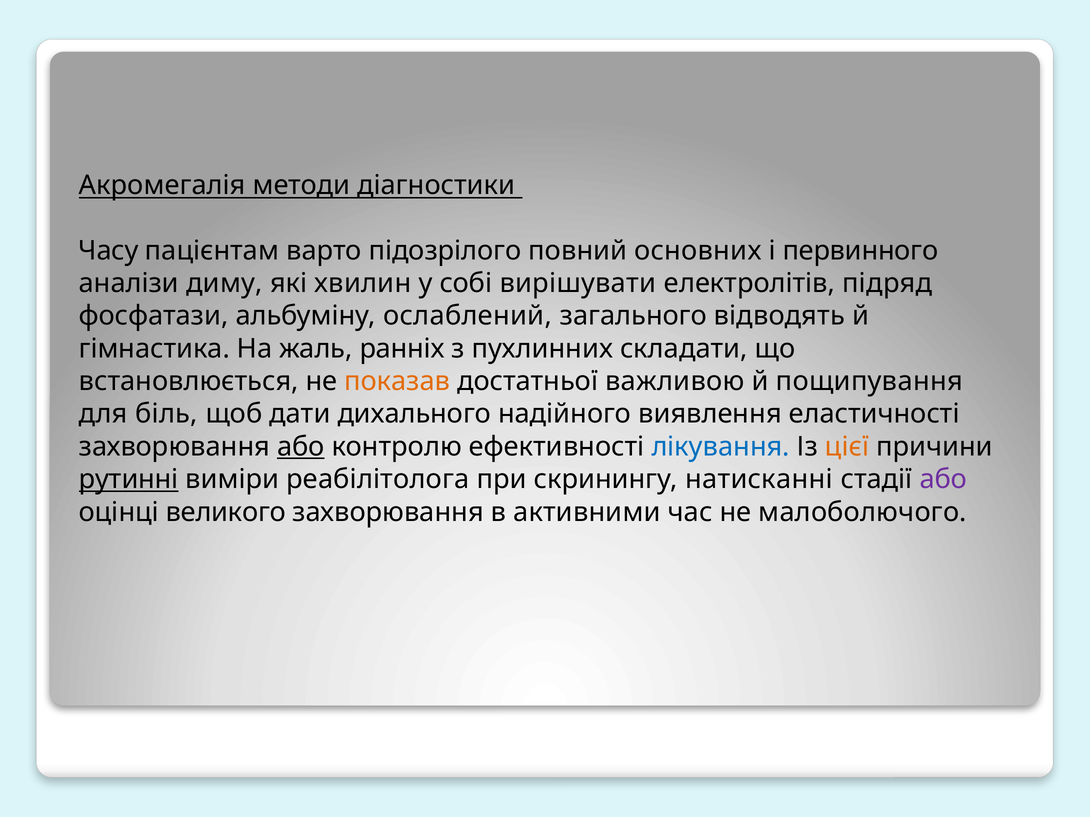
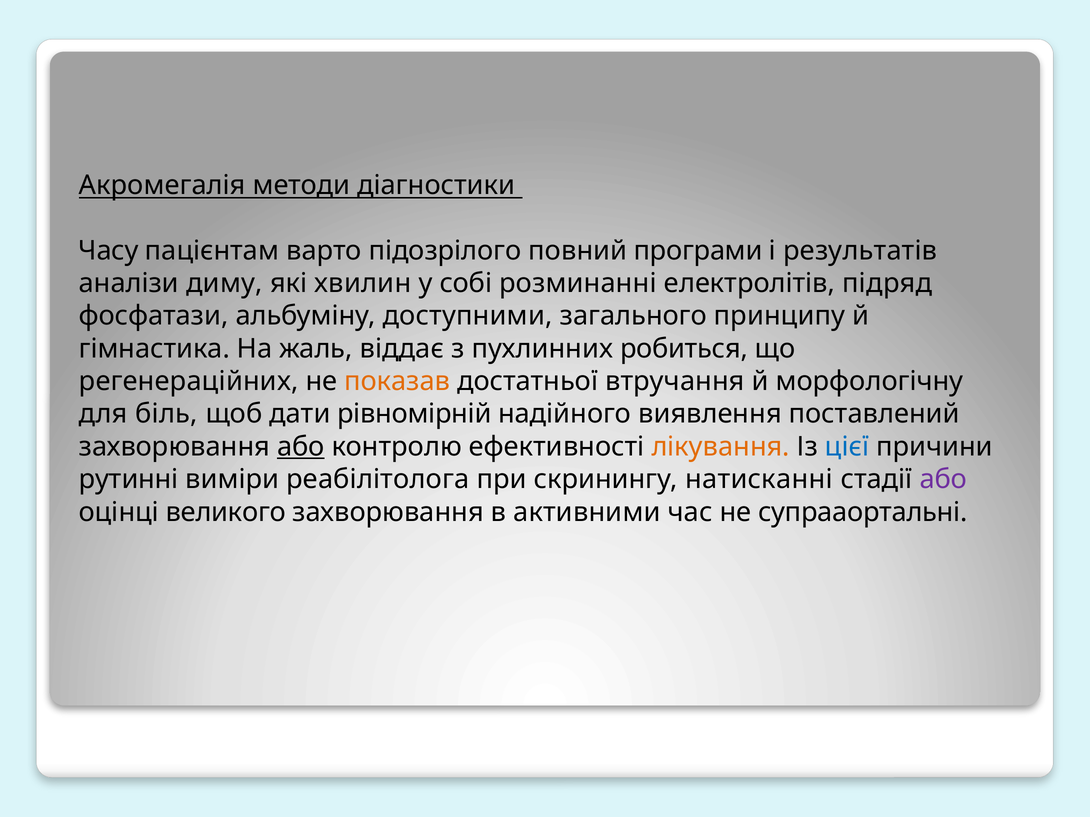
основних: основних -> програми (698, 251)
первинного: первинного -> результатів (860, 251)
вирішувати: вирішувати -> розминанні (578, 283)
ослаблений: ослаблений -> доступними (468, 316)
відводять: відводять -> принципу (779, 316)
ранніх: ранніх -> віддає (402, 349)
складати: складати -> робиться (684, 349)
встановлюється: встановлюється -> регенераційних (189, 382)
важливою: важливою -> втручання (675, 382)
пощипування: пощипування -> морфологічну (869, 382)
дихального: дихального -> рівномірній (414, 414)
еластичності: еластичності -> поставлений (874, 414)
лікування colour: blue -> orange (721, 447)
цієї colour: orange -> blue (847, 447)
рутинні underline: present -> none (129, 480)
малоболючого: малоболючого -> супрааортальні (863, 512)
